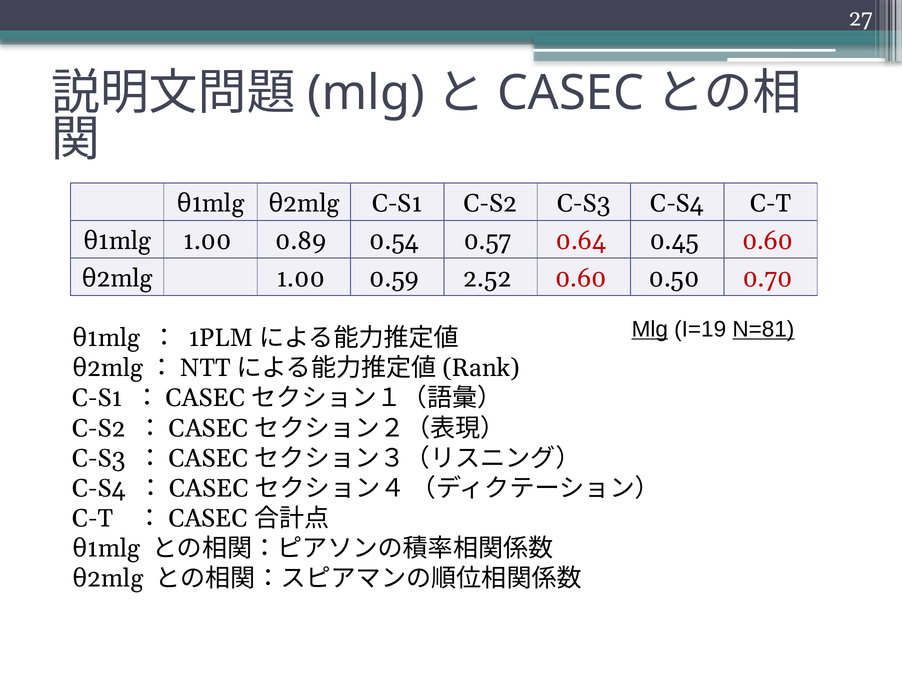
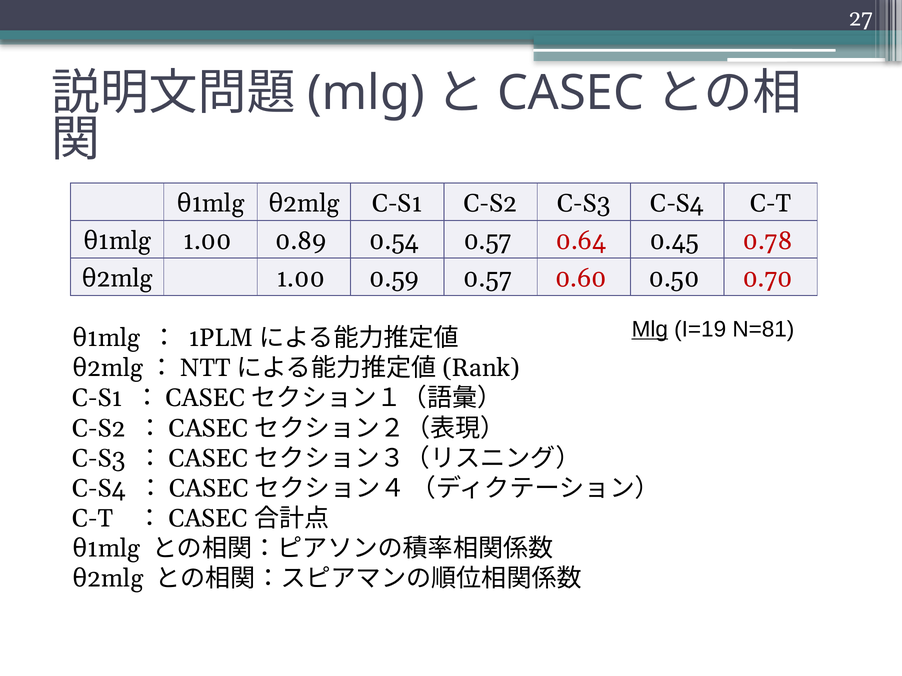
0.45 0.60: 0.60 -> 0.78 (768, 241)
0.59 2.52: 2.52 -> 0.57 (487, 279)
N=81 underline: present -> none (763, 330)
